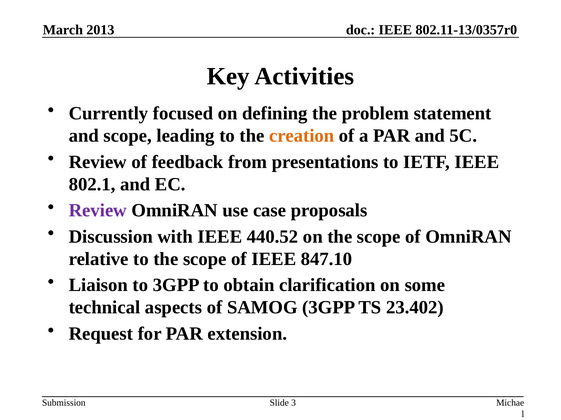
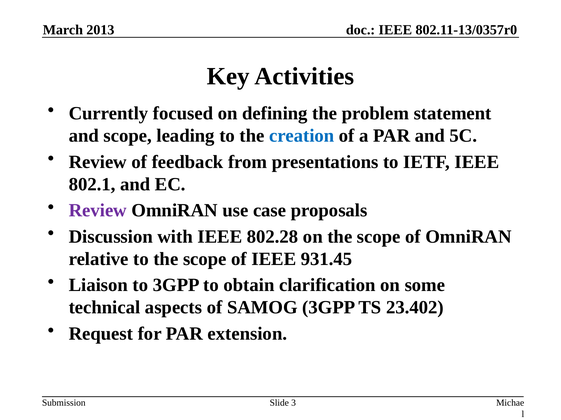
creation colour: orange -> blue (302, 136)
440.52: 440.52 -> 802.28 (273, 237)
847.10: 847.10 -> 931.45 (327, 259)
